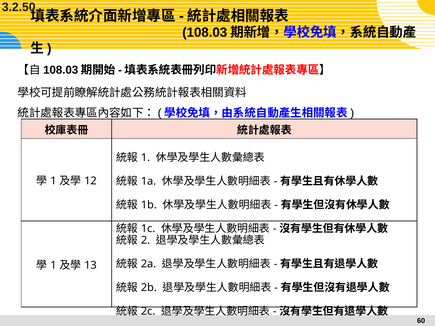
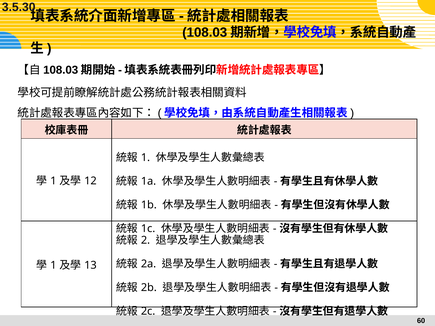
3.2.50: 3.2.50 -> 3.5.30 (19, 7)
